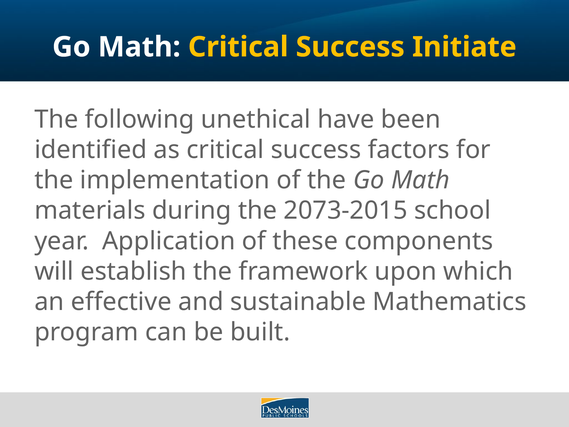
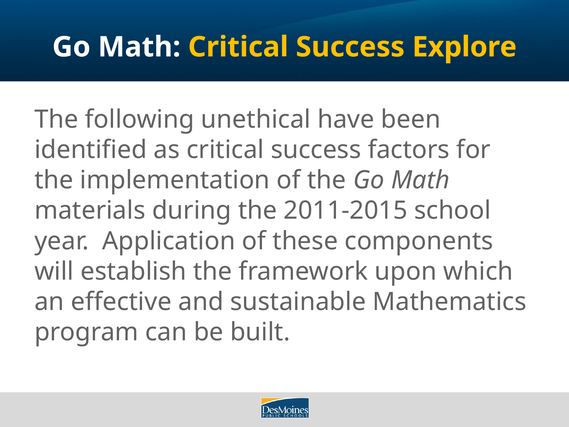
Initiate: Initiate -> Explore (464, 47)
2073-2015: 2073-2015 -> 2011-2015 (346, 211)
